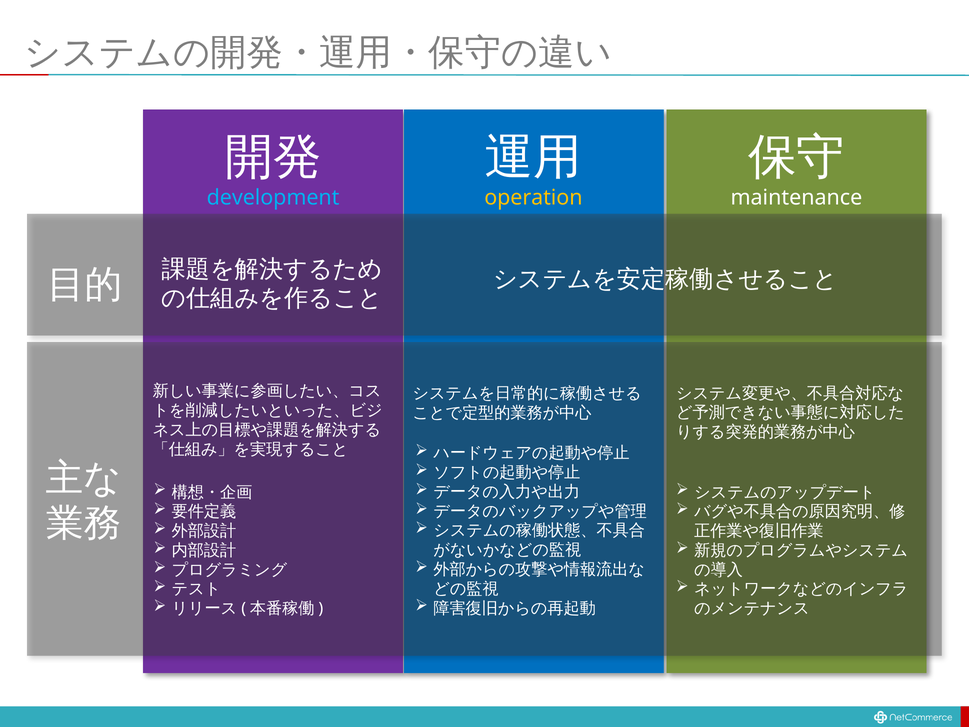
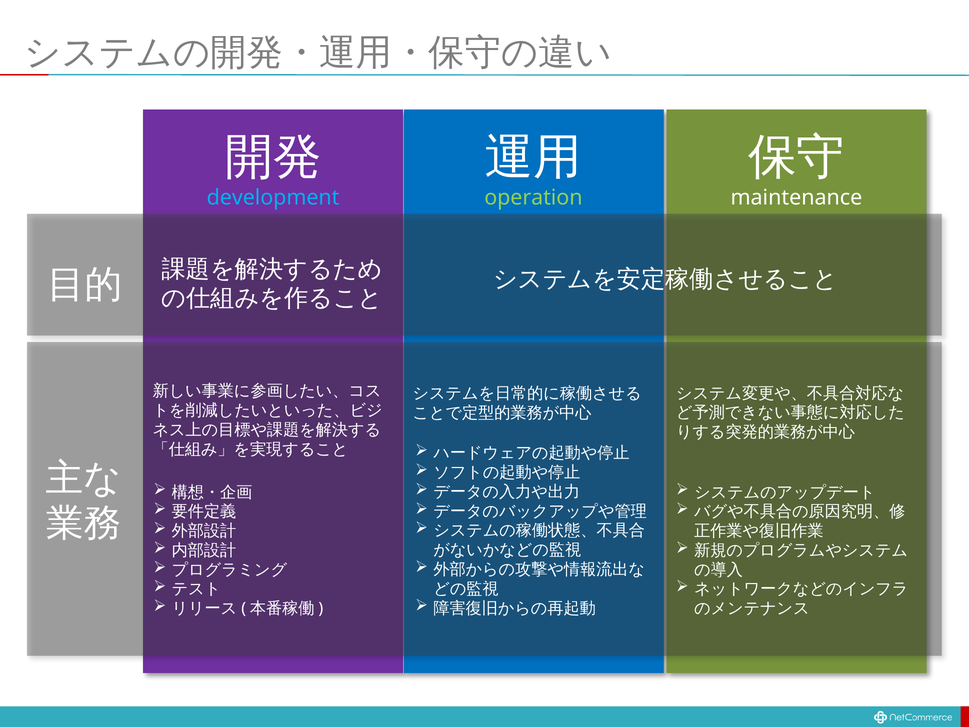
operation colour: yellow -> light green (533, 197)
